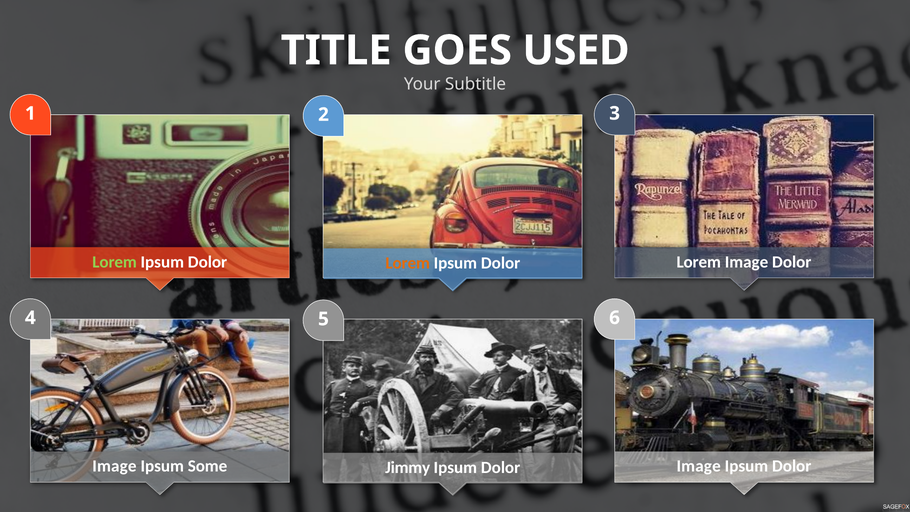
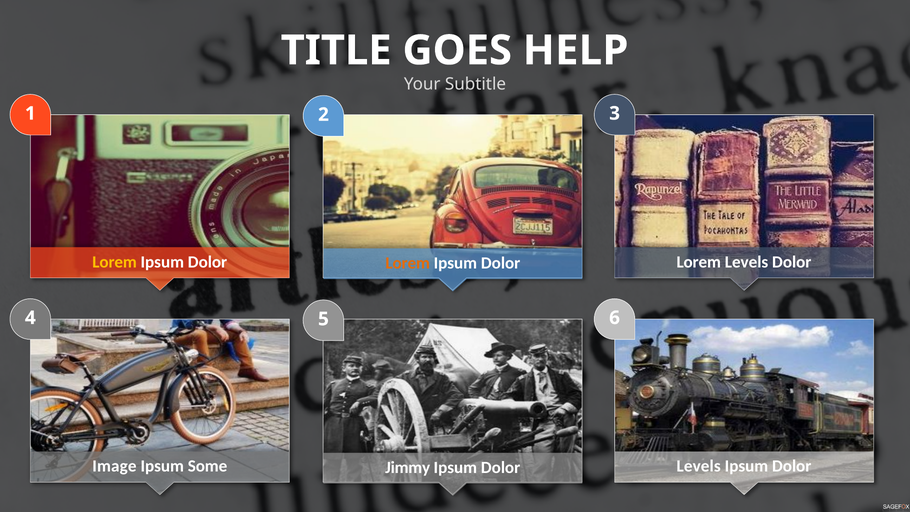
USED: USED -> HELP (576, 51)
Lorem colour: light green -> yellow (115, 262)
Lorem Image: Image -> Levels (747, 262)
Image: Image -> Levels (699, 466)
